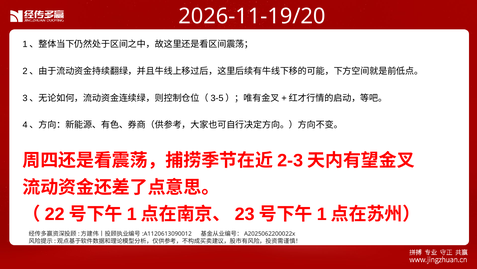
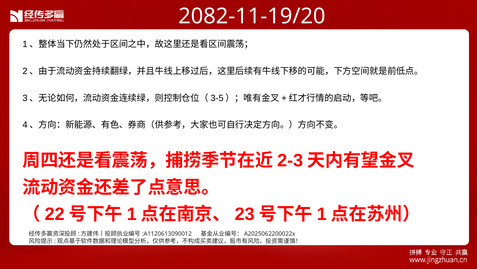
2026-11-19/20: 2026-11-19/20 -> 2082-11-19/20 (252, 16)
